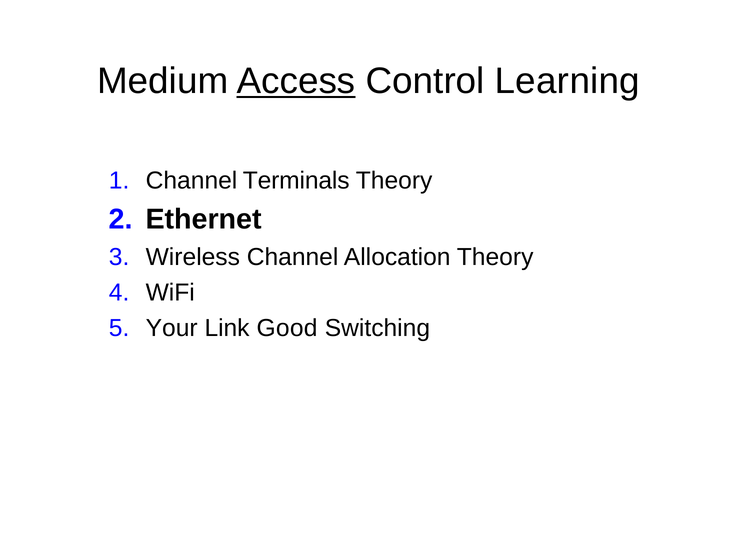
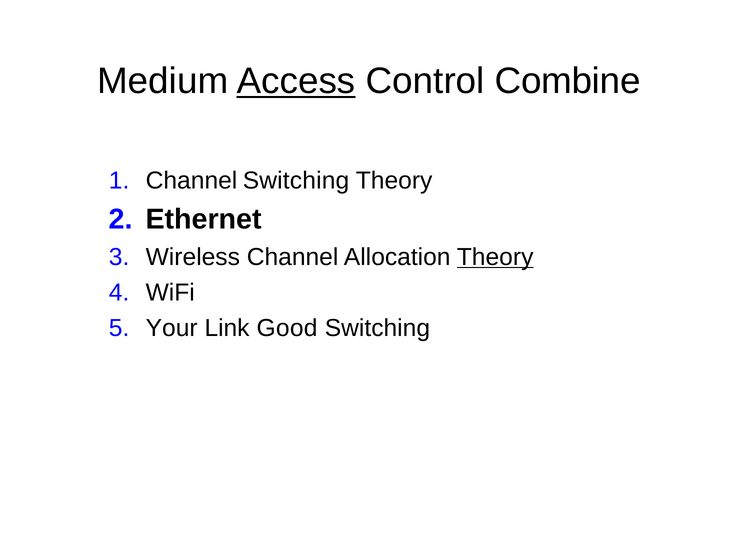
Learning: Learning -> Combine (568, 81)
Channel Terminals: Terminals -> Switching (296, 181)
Theory underline: none -> present (495, 257)
